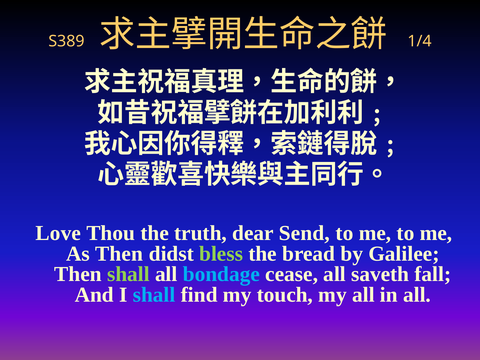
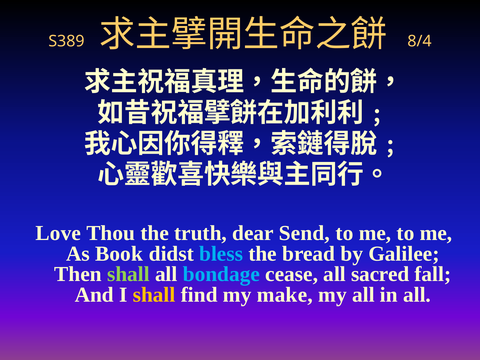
1/4: 1/4 -> 8/4 (419, 41)
As Then: Then -> Book (119, 254)
bless colour: light green -> light blue (221, 254)
saveth: saveth -> sacred (380, 274)
shall colour: light blue -> yellow (154, 295)
touch: touch -> make (285, 295)
